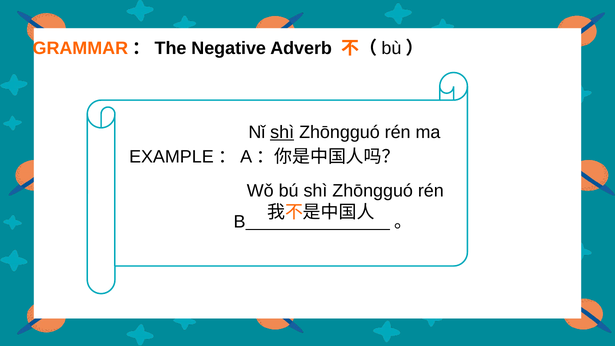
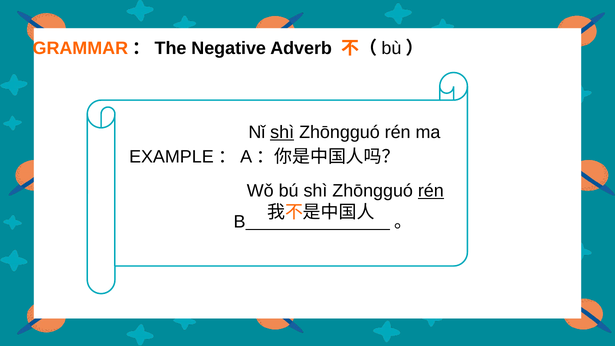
rén underline: none -> present (431, 191)
